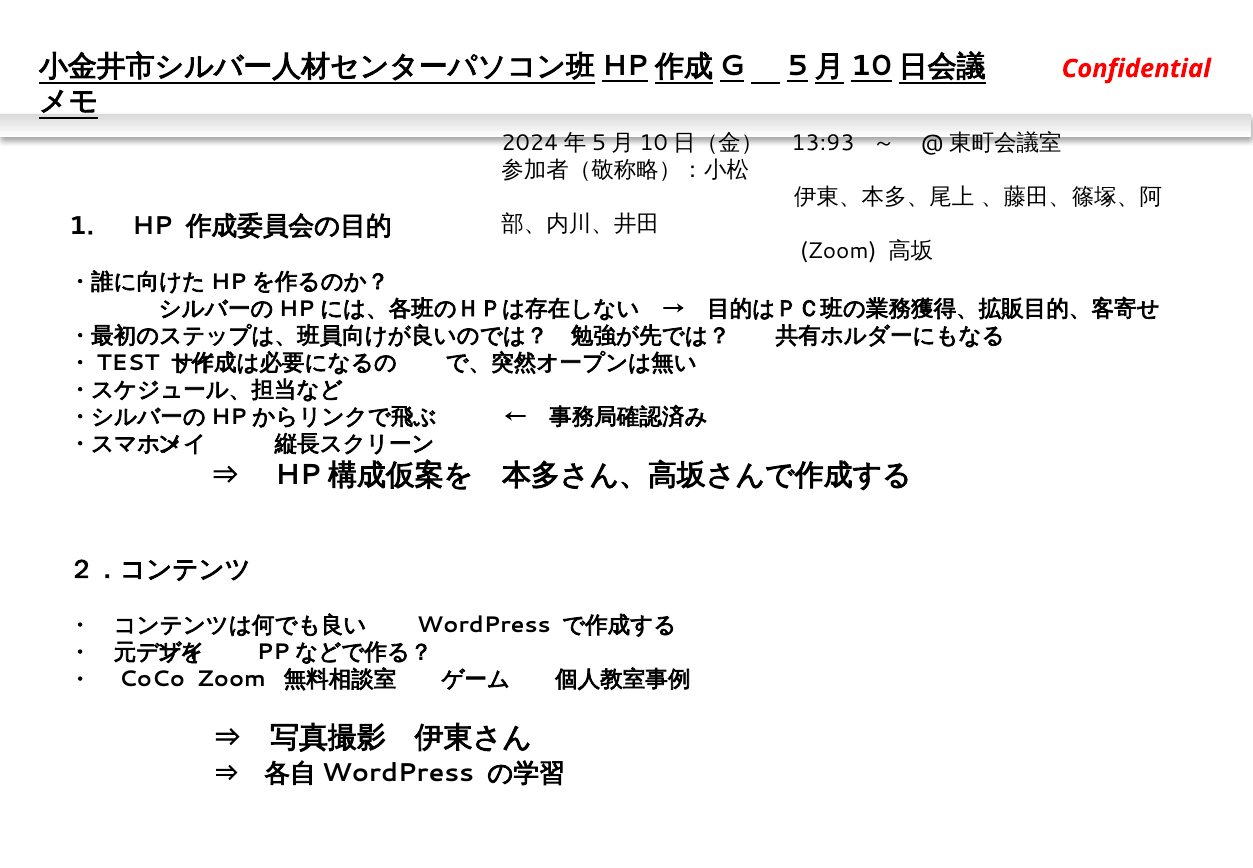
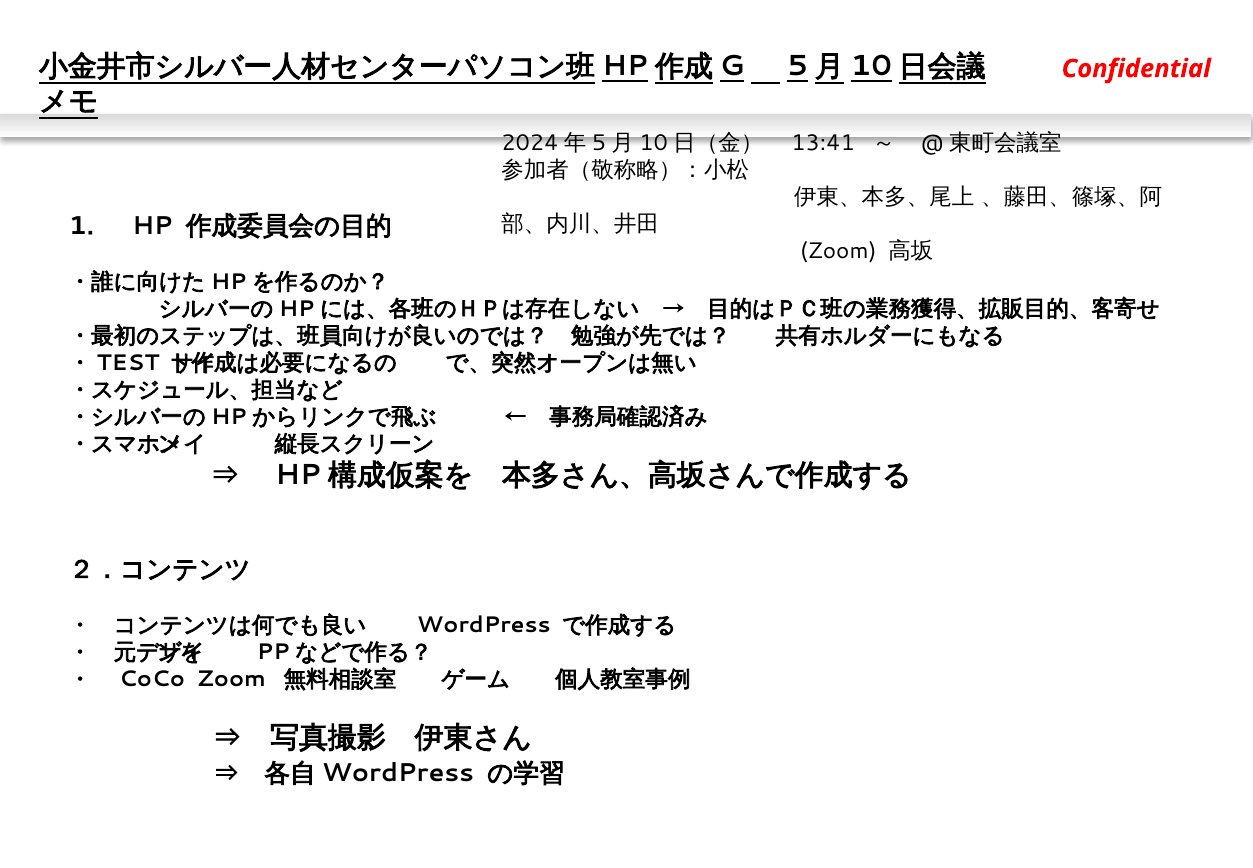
13:93: 13:93 -> 13:41 (823, 143)
